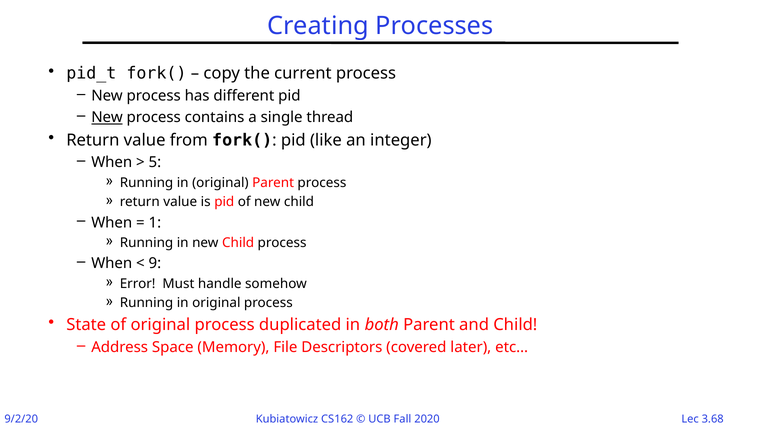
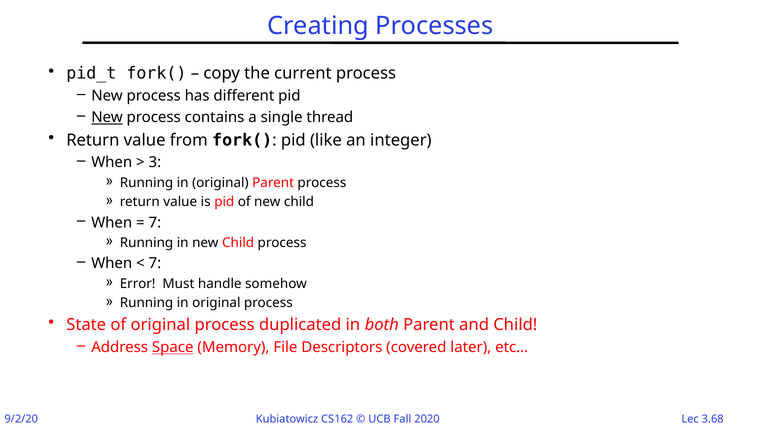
5: 5 -> 3 (155, 163)
1: 1 -> 7 (155, 223)
9: 9 -> 7 (155, 264)
Space underline: none -> present (173, 347)
